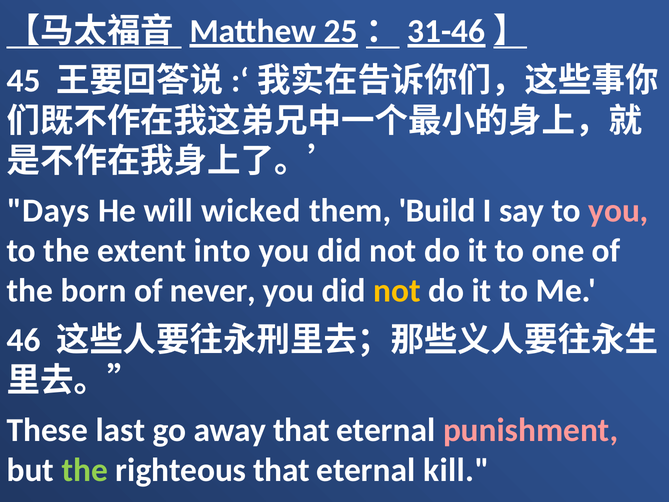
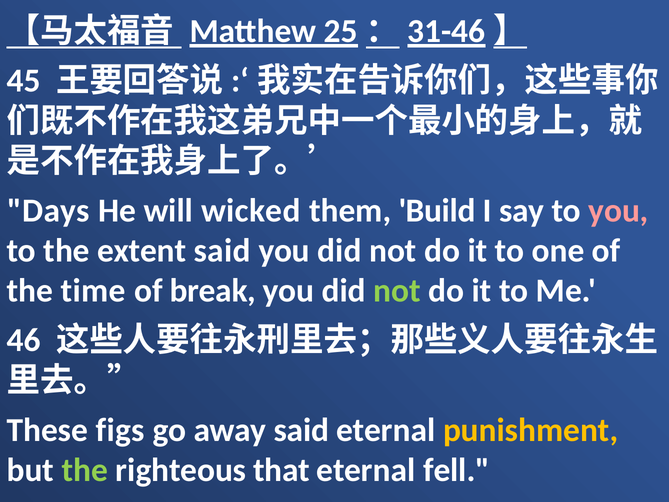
extent into: into -> said (222, 251)
born: born -> time (93, 291)
never: never -> break (213, 291)
not colour: yellow -> light green (397, 291)
last: last -> figs (120, 430)
away that: that -> said (301, 430)
punishment colour: pink -> yellow (531, 430)
kill: kill -> fell (457, 470)
